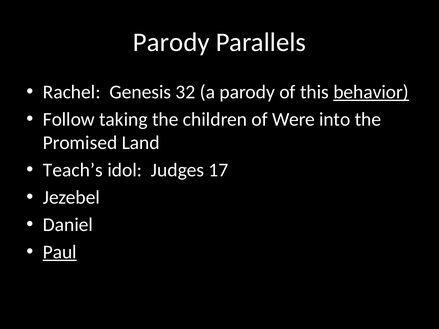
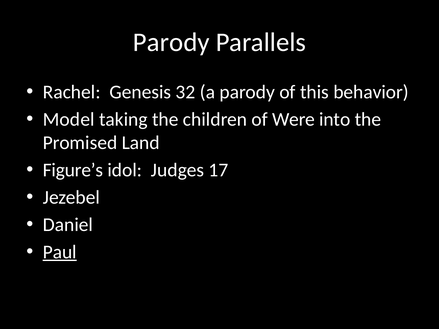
behavior underline: present -> none (371, 92)
Follow: Follow -> Model (69, 119)
Teach’s: Teach’s -> Figure’s (73, 170)
